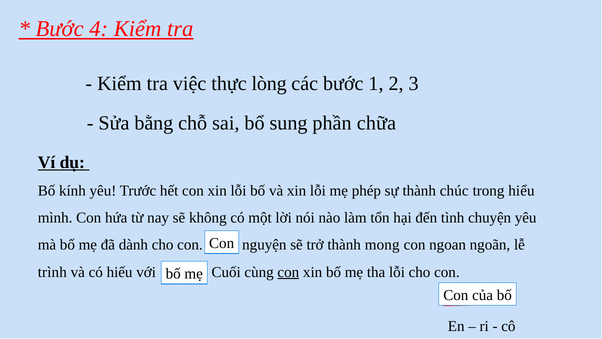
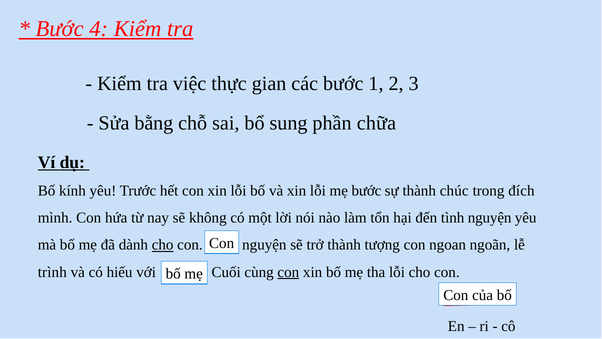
lòng: lòng -> gian (269, 83)
mẹ phép: phép -> bước (366, 190)
hiểu: hiểu -> đích (521, 190)
tình chuyện: chuyện -> nguyện (490, 218)
cho underline: none -> present (163, 245)
mong: mong -> tượng (382, 245)
